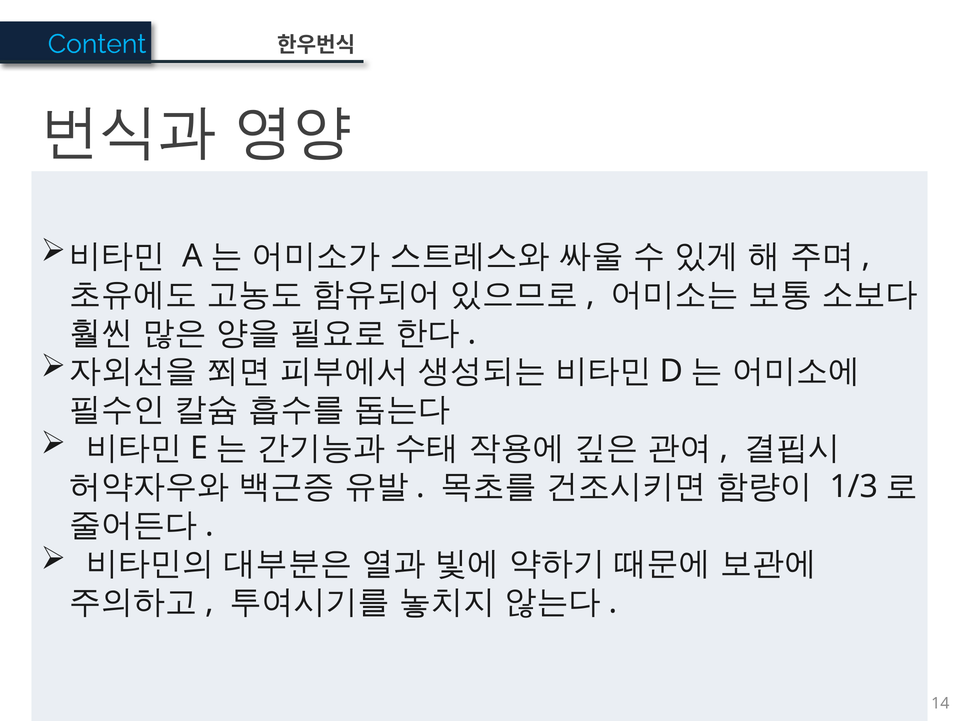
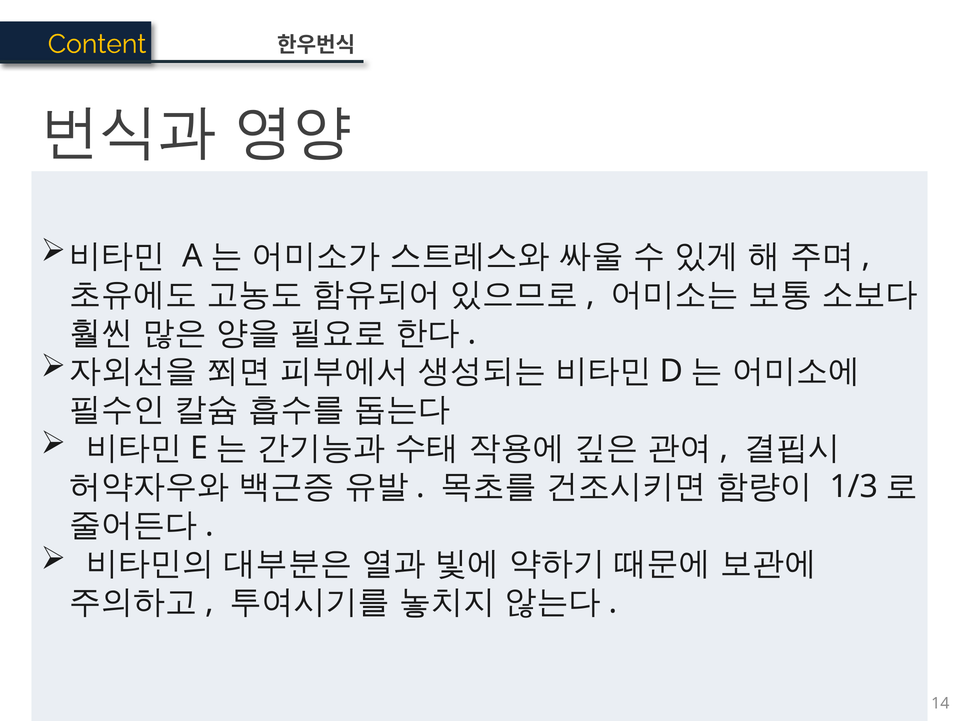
Content colour: light blue -> yellow (97, 44)
